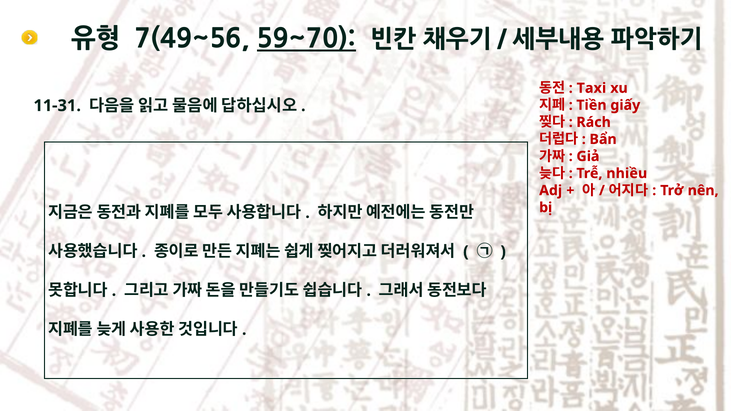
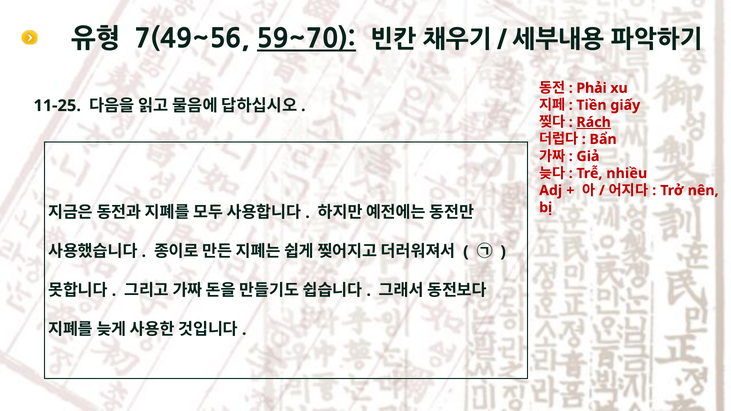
Taxi: Taxi -> Phải (592, 88)
11-31: 11-31 -> 11-25 (57, 106)
Rách underline: none -> present (594, 122)
